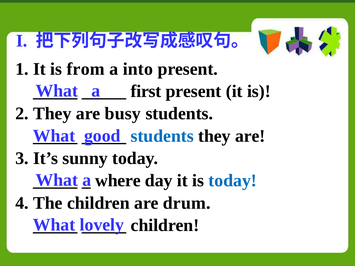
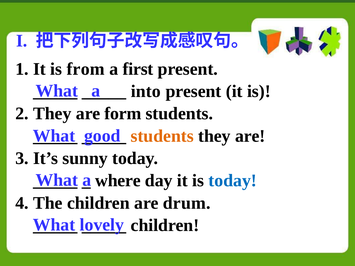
into: into -> first (138, 69)
first: first -> into (146, 91)
busy: busy -> form (123, 114)
students colour: blue -> orange (162, 136)
